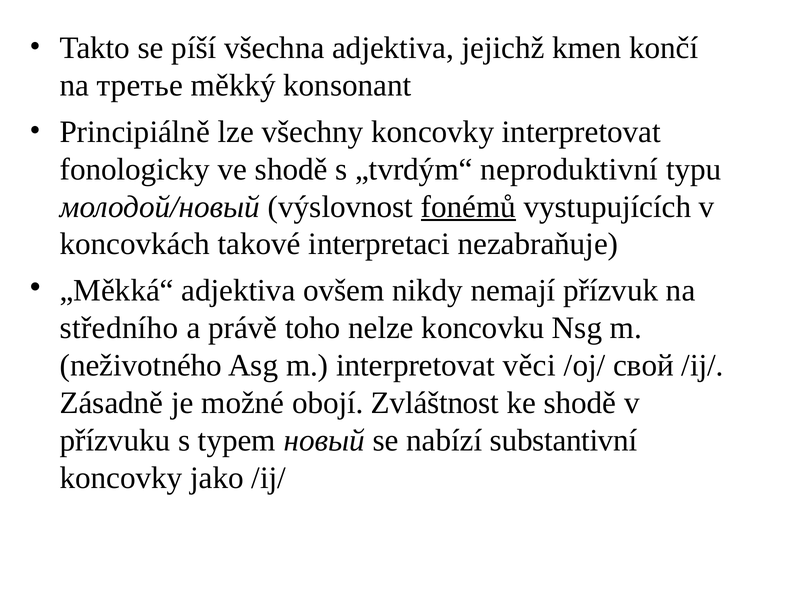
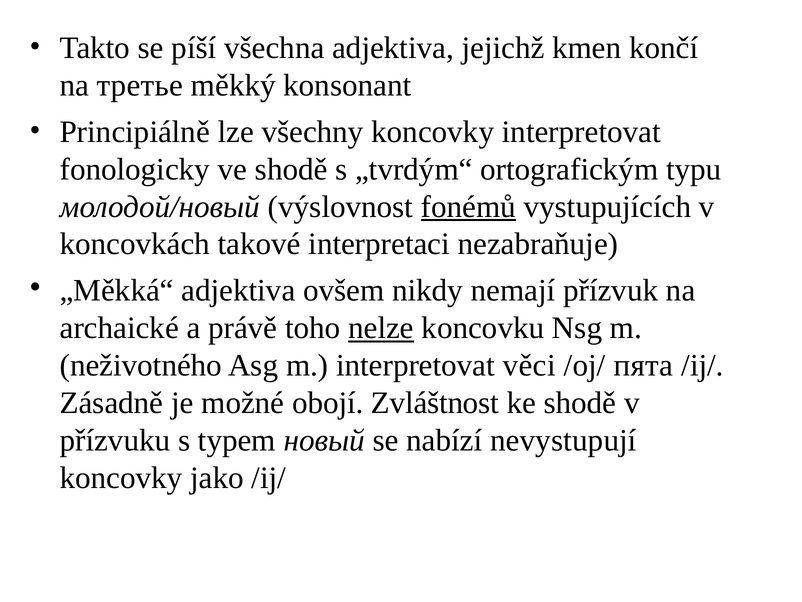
neproduktivní: neproduktivní -> ortografickým (569, 169)
středního: středního -> archaické (119, 328)
nelze underline: none -> present (381, 328)
свой: свой -> пята (643, 365)
substantivní: substantivní -> nevystupují (563, 440)
